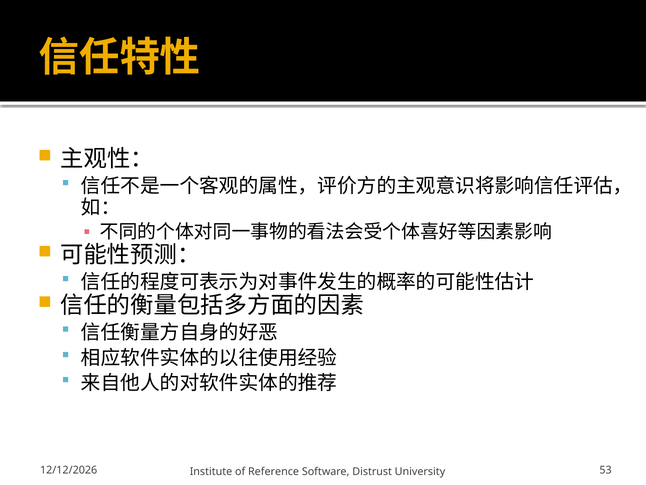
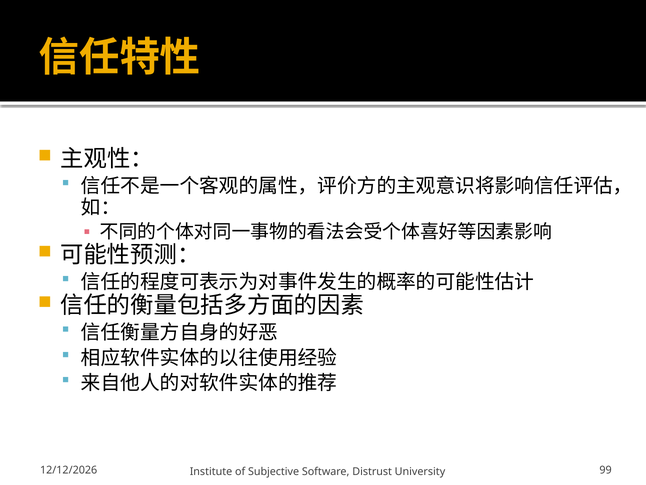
Reference: Reference -> Subjective (274, 471)
53: 53 -> 99 (606, 470)
